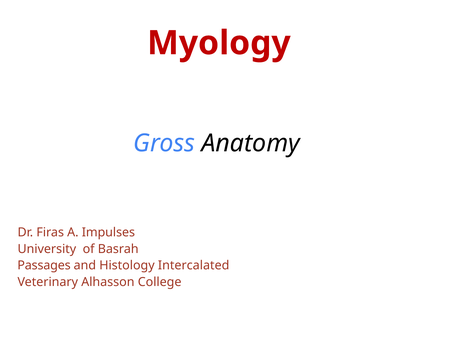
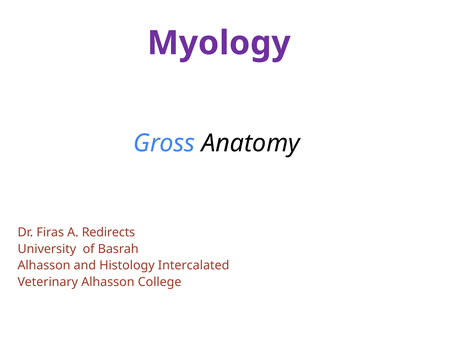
Myology colour: red -> purple (219, 43)
Impulses: Impulses -> Redirects (108, 232)
Passages: Passages -> Alhasson (44, 265)
